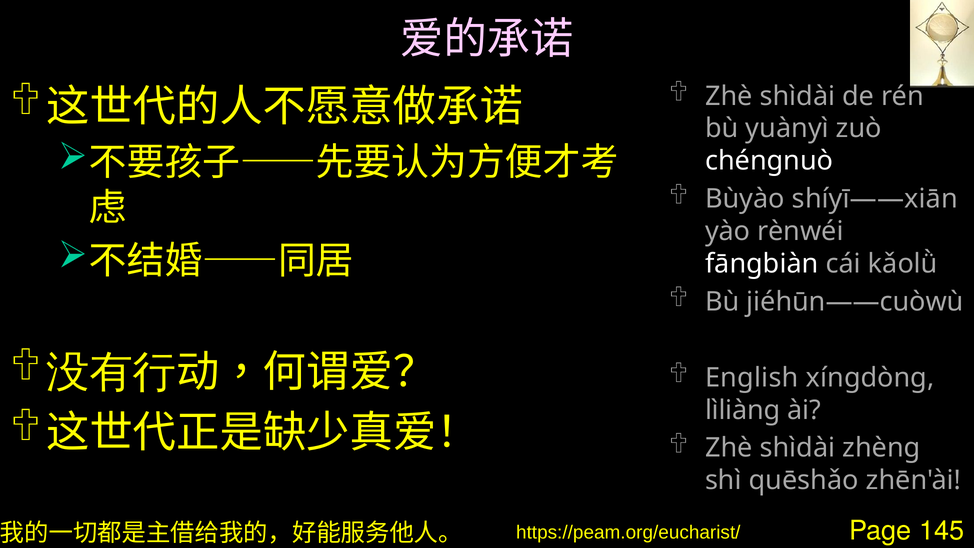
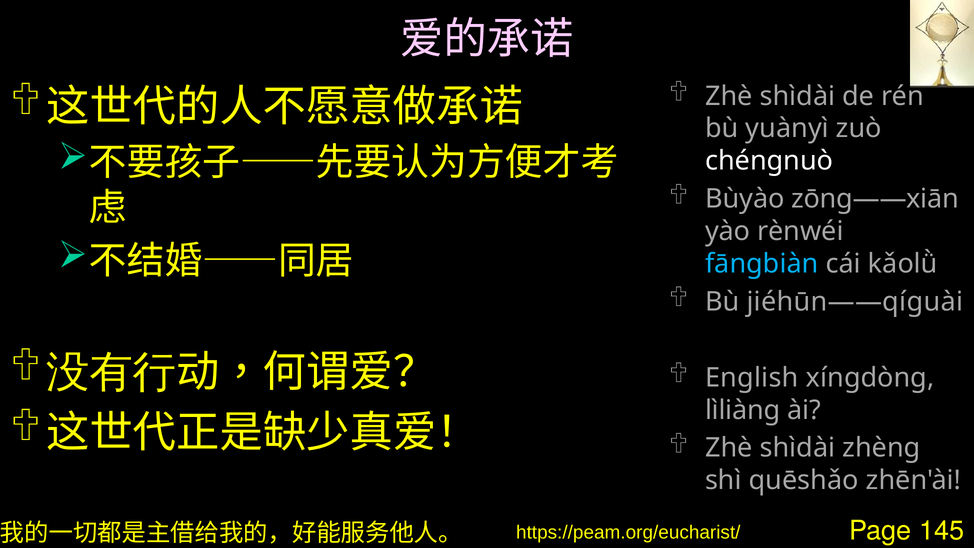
shíyī——xiān: shíyī——xiān -> zōng——xiān (875, 199)
fāngbiàn colour: white -> light blue (762, 264)
jiéhūn——cuòwù: jiéhūn——cuòwù -> jiéhūn——qíguài (855, 302)
